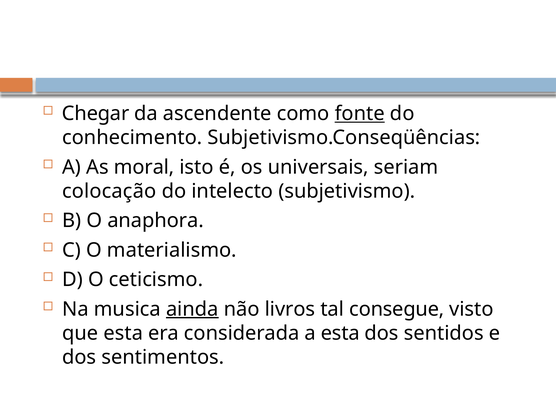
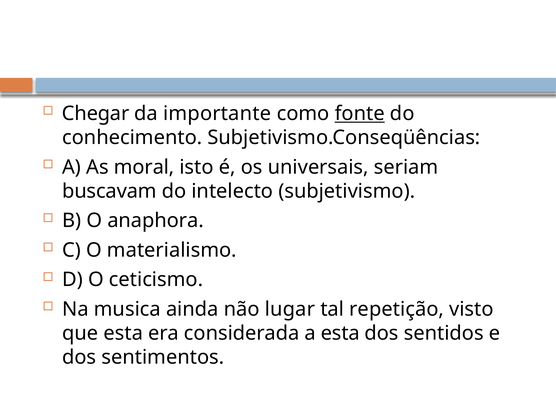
ascendente: ascendente -> importante (217, 113)
colocação: colocação -> buscavam (109, 191)
ainda underline: present -> none (192, 309)
livros: livros -> lugar (290, 309)
consegue: consegue -> repetição (397, 309)
